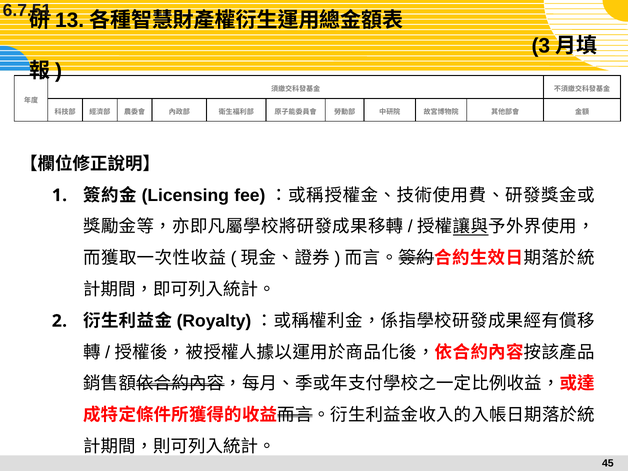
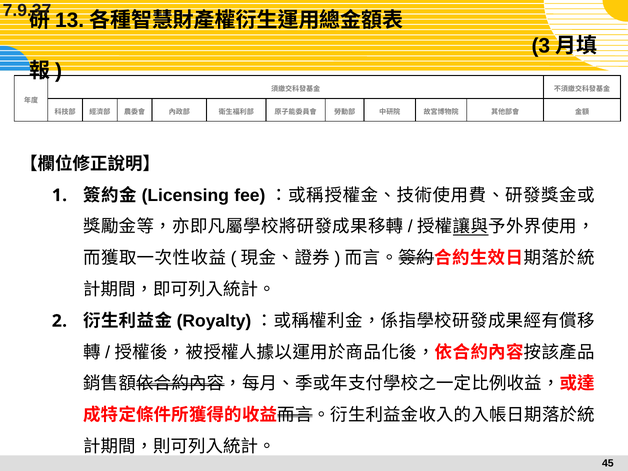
6.7.51: 6.7.51 -> 7.9.37 (27, 11)
